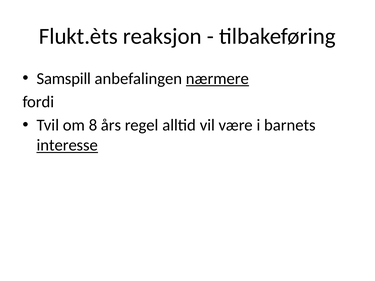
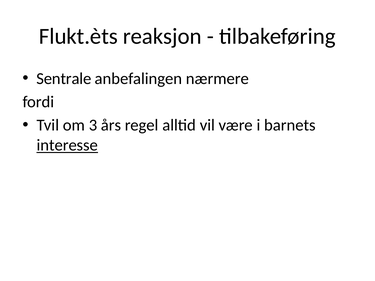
Samspill: Samspill -> Sentrale (64, 79)
nærmere underline: present -> none (217, 79)
8: 8 -> 3 (93, 125)
